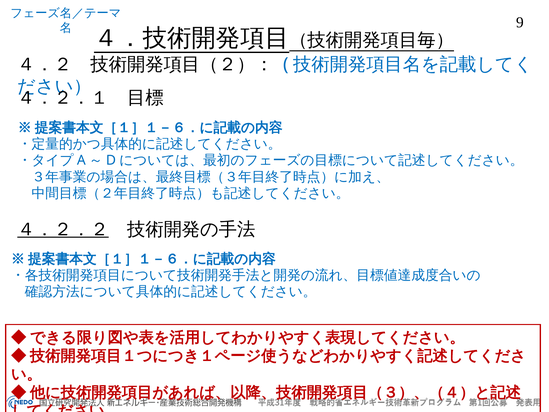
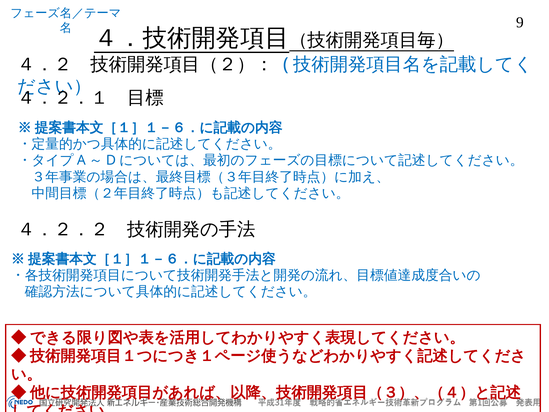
４．２．２ underline: present -> none (63, 229)
